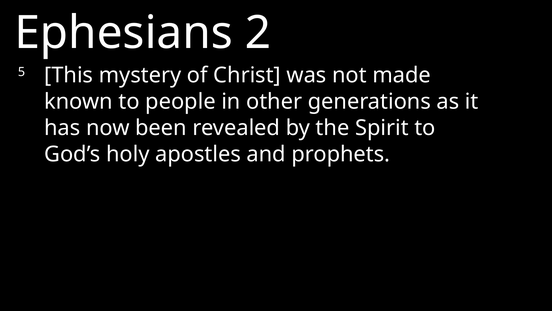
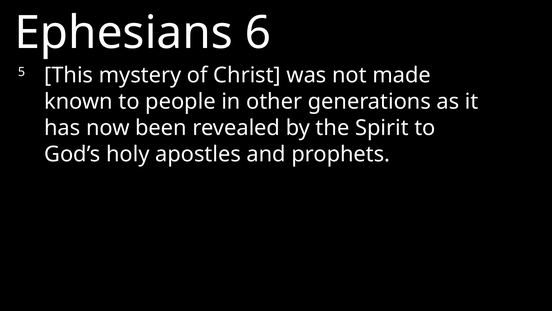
2: 2 -> 6 (258, 33)
